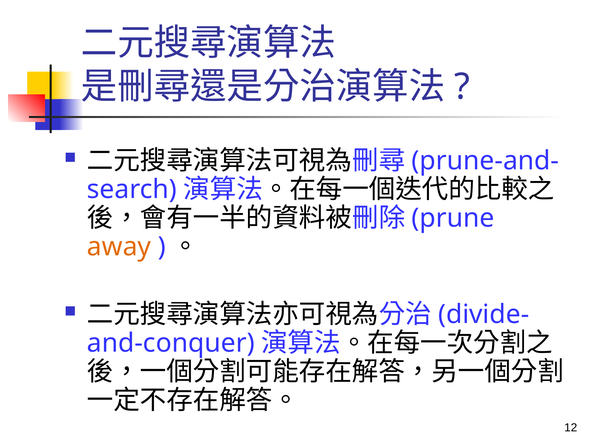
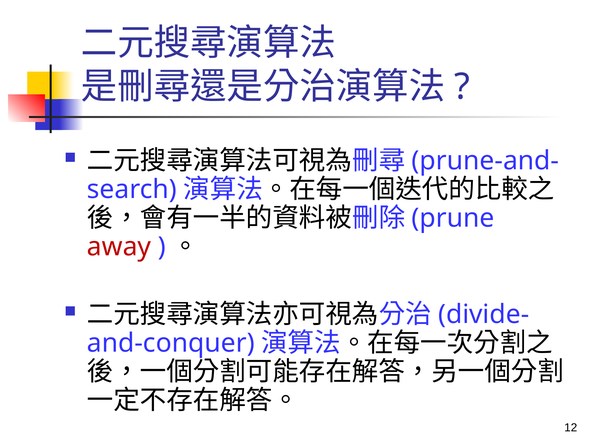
away colour: orange -> red (119, 247)
